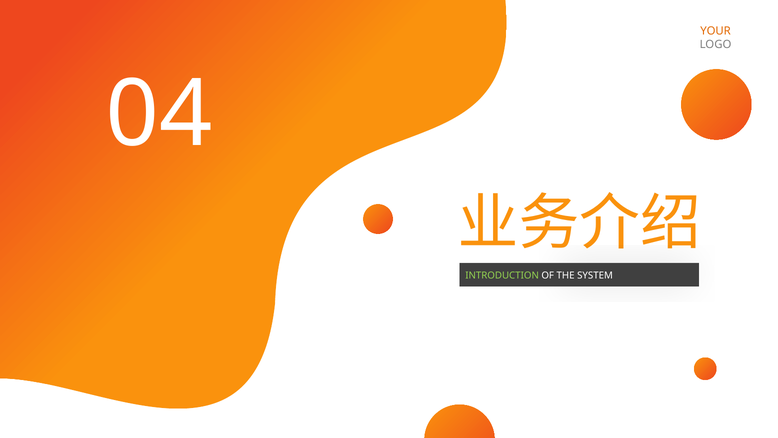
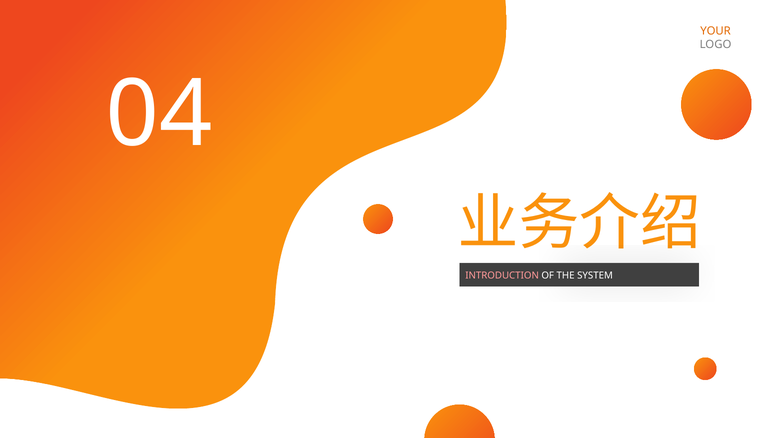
INTRODUCTION colour: light green -> pink (502, 275)
